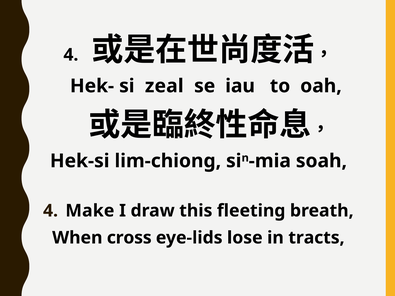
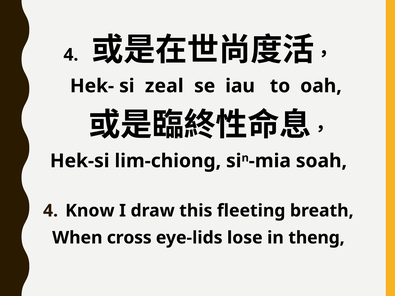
Make: Make -> Know (90, 211)
tracts: tracts -> theng (317, 238)
